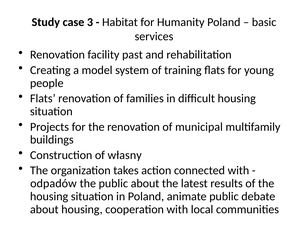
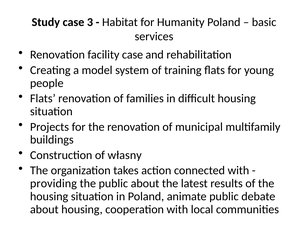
facility past: past -> case (132, 55)
odpadów: odpadów -> providing (53, 183)
